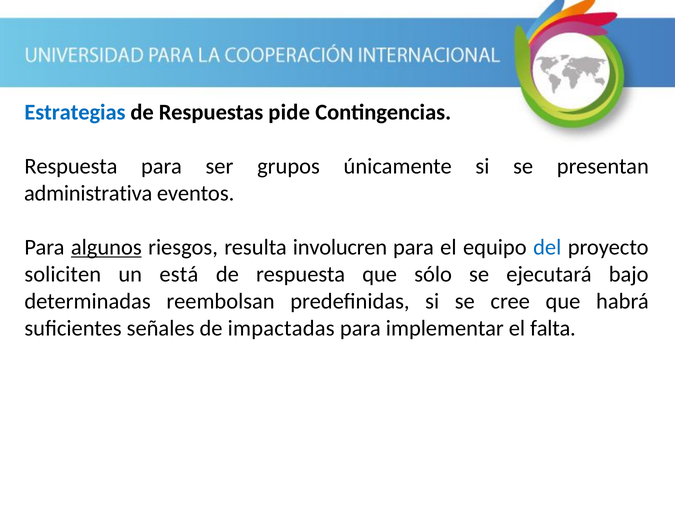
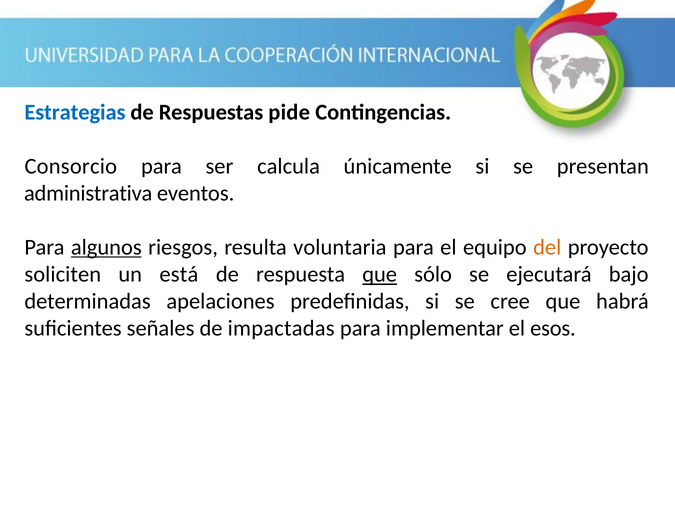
Respuesta: Respuesta -> Consorcio (71, 166)
grupos: grupos -> calcula (289, 166)
involucren: involucren -> voluntaria (340, 247)
del colour: blue -> orange (547, 247)
que underline: none -> present (380, 274)
reembolsan: reembolsan -> apelaciones (220, 301)
falta: falta -> esos (553, 328)
